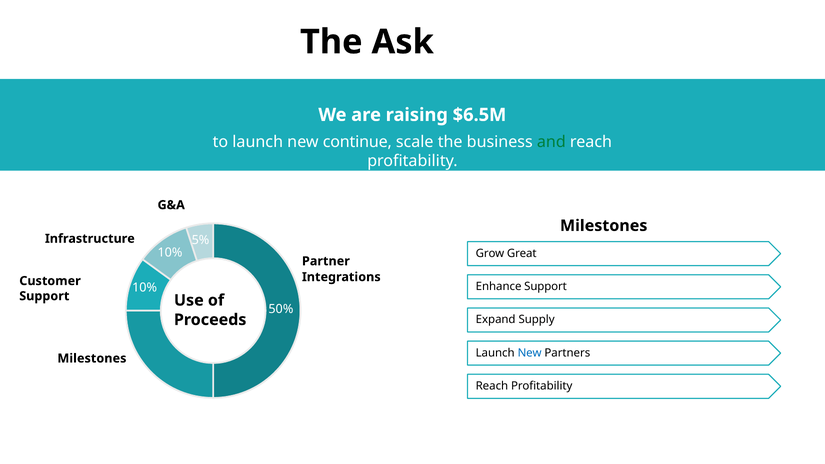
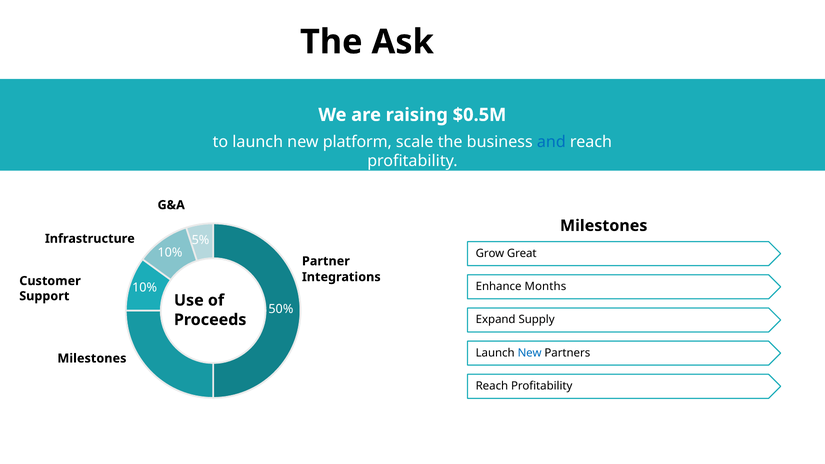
$6.5M: $6.5M -> $0.5M (480, 115)
continue: continue -> platform (357, 142)
and colour: green -> blue (551, 142)
Enhance Support: Support -> Months (545, 287)
